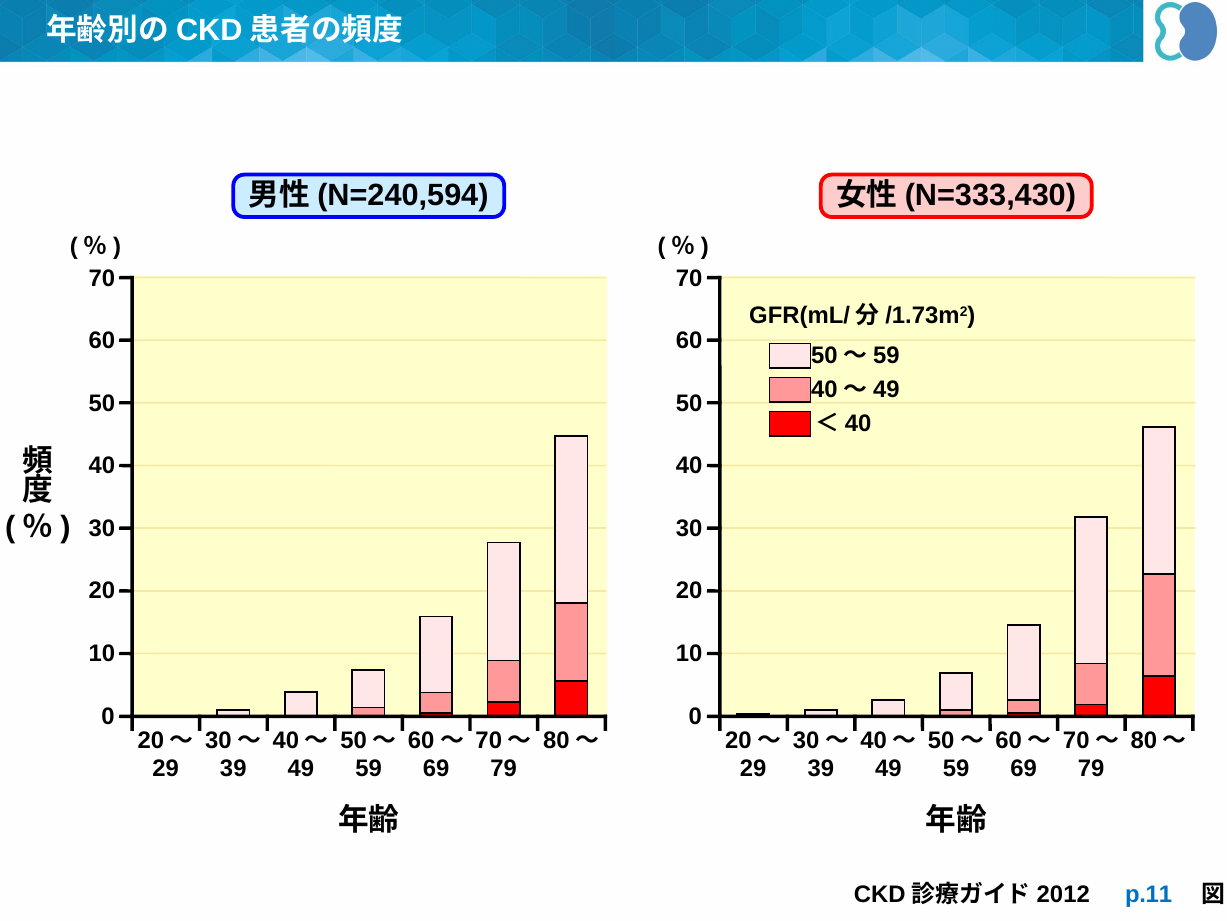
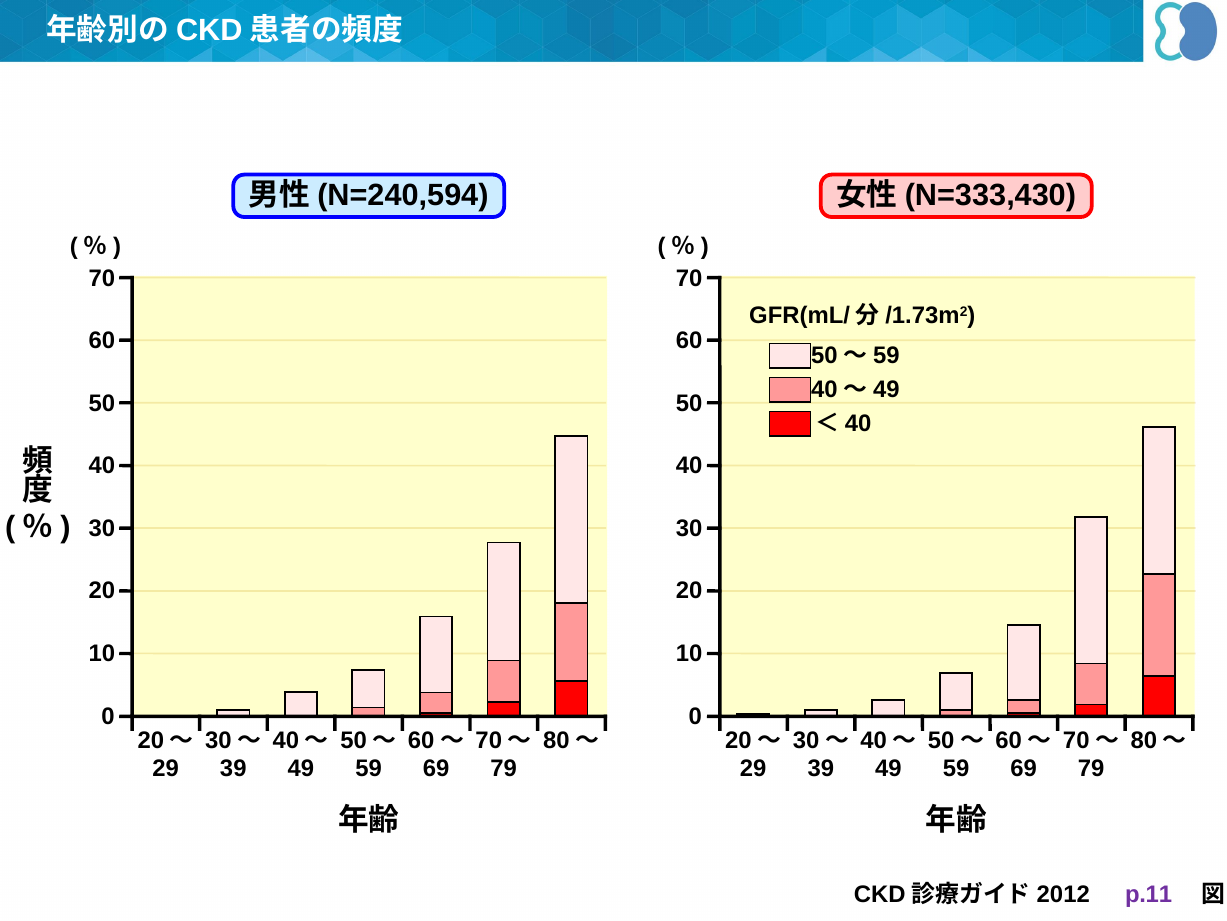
p.11 colour: blue -> purple (1149, 894)
